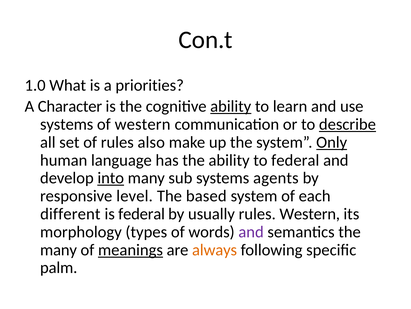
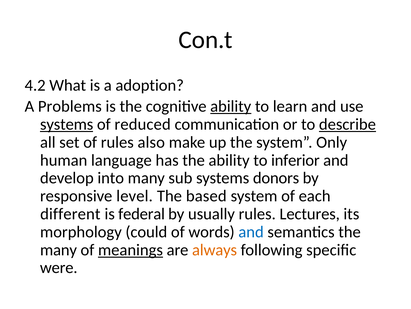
1.0: 1.0 -> 4.2 (35, 85)
priorities: priorities -> adoption (150, 85)
Character: Character -> Problems (70, 106)
systems underline: none -> present (67, 124)
of western: western -> reduced (143, 124)
Only underline: present -> none (332, 142)
to federal: federal -> inferior (295, 160)
into underline: present -> none (111, 178)
agents: agents -> donors (276, 178)
rules Western: Western -> Lectures (310, 214)
types: types -> could (146, 231)
and colour: purple -> blue (251, 231)
palm: palm -> were (59, 267)
